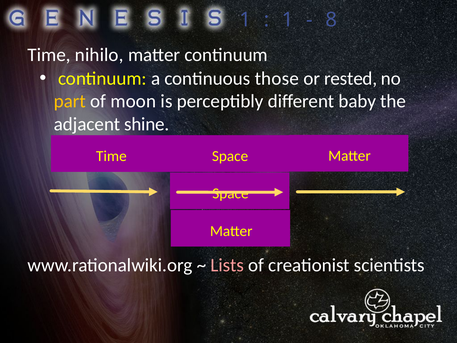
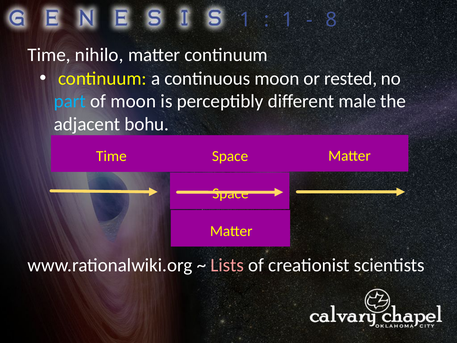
continuous those: those -> moon (277, 78)
part colour: yellow -> light blue (70, 101)
baby: baby -> male (357, 101)
shine: shine -> bohu (147, 124)
